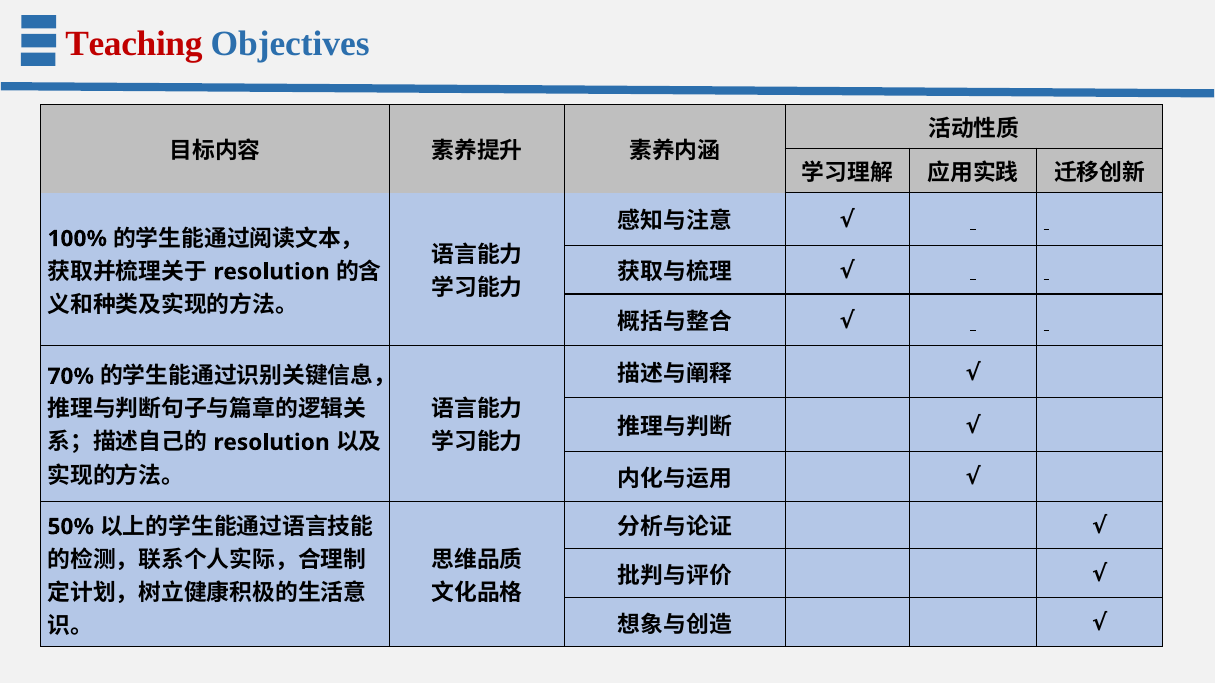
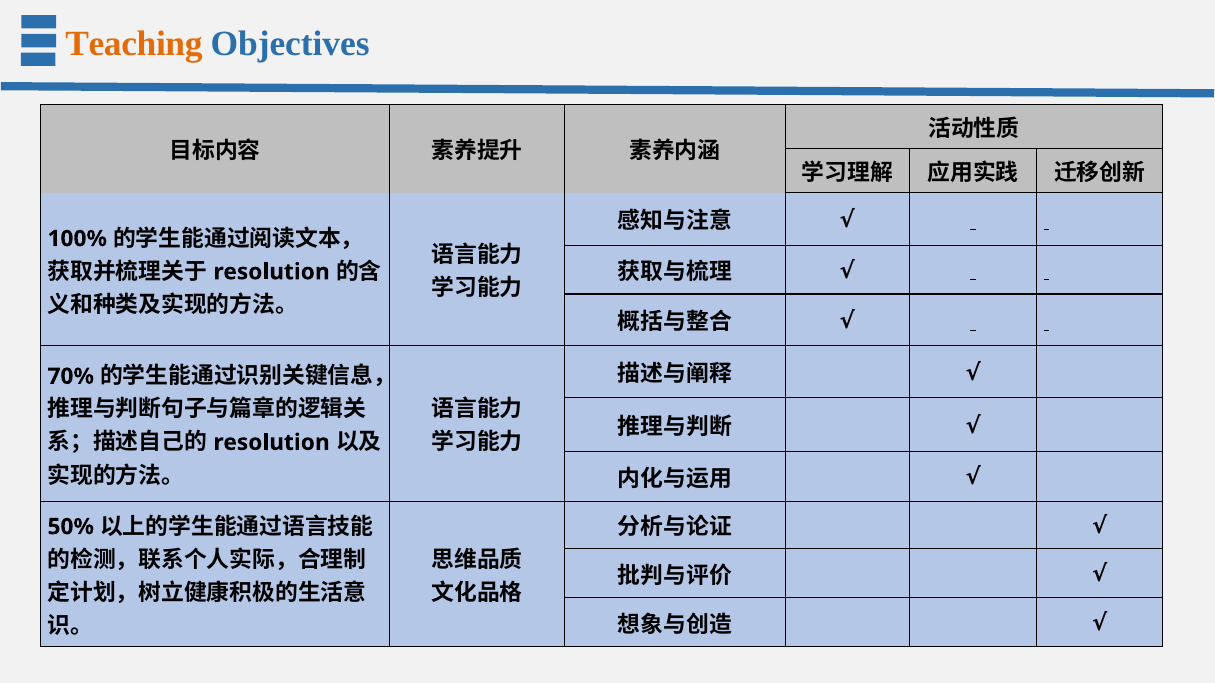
Teaching colour: red -> orange (134, 44)
